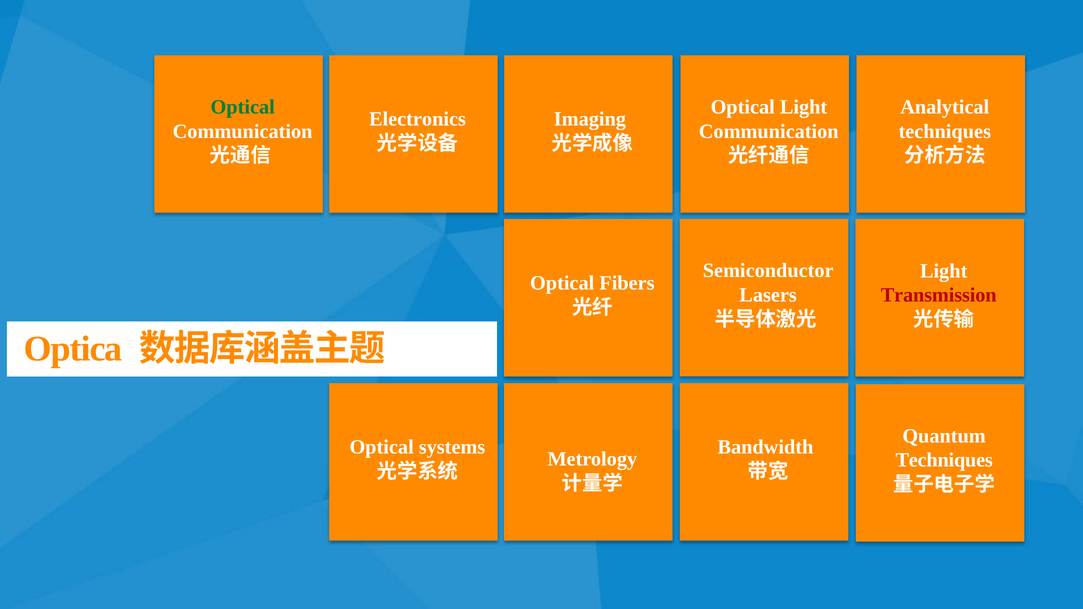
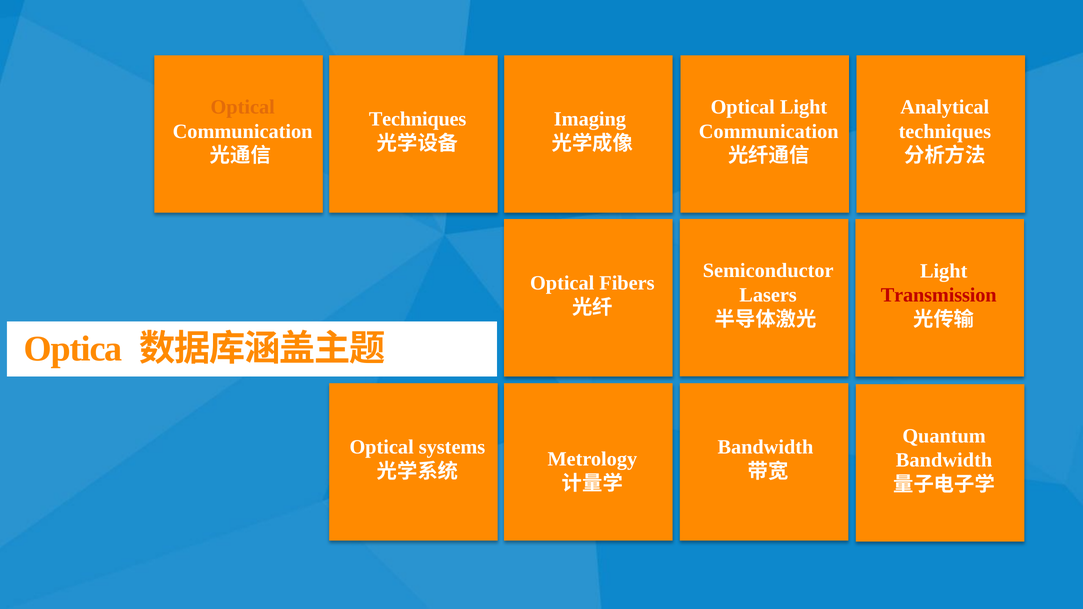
Optical colour: green -> orange (243, 107)
Electronics: Electronics -> Techniques (418, 119)
Techniques: Techniques -> Bandwidth (944, 460)
